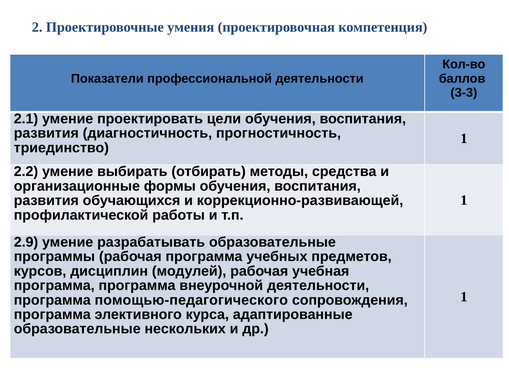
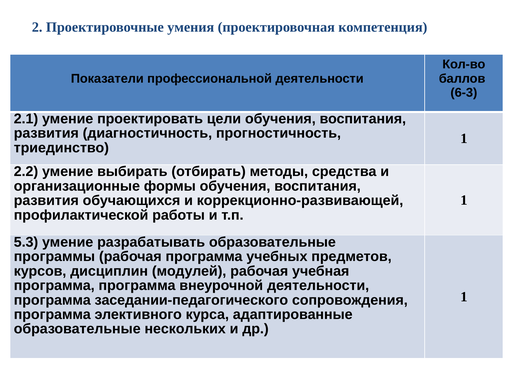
3-3: 3-3 -> 6-3 (464, 93)
2.9: 2.9 -> 5.3 (26, 243)
помощью-педагогического: помощью-педагогического -> заседании-педагогического (191, 301)
